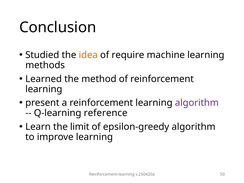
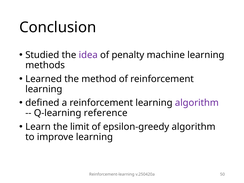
idea colour: orange -> purple (88, 55)
require: require -> penalty (128, 55)
present: present -> defined (42, 103)
